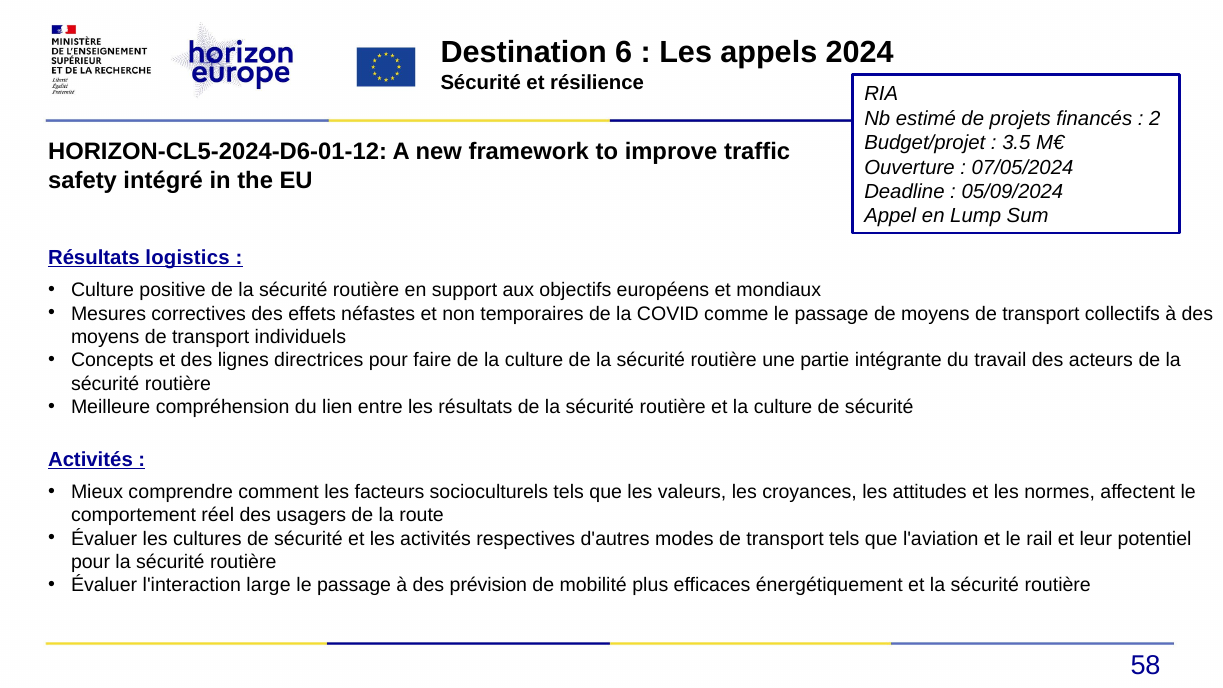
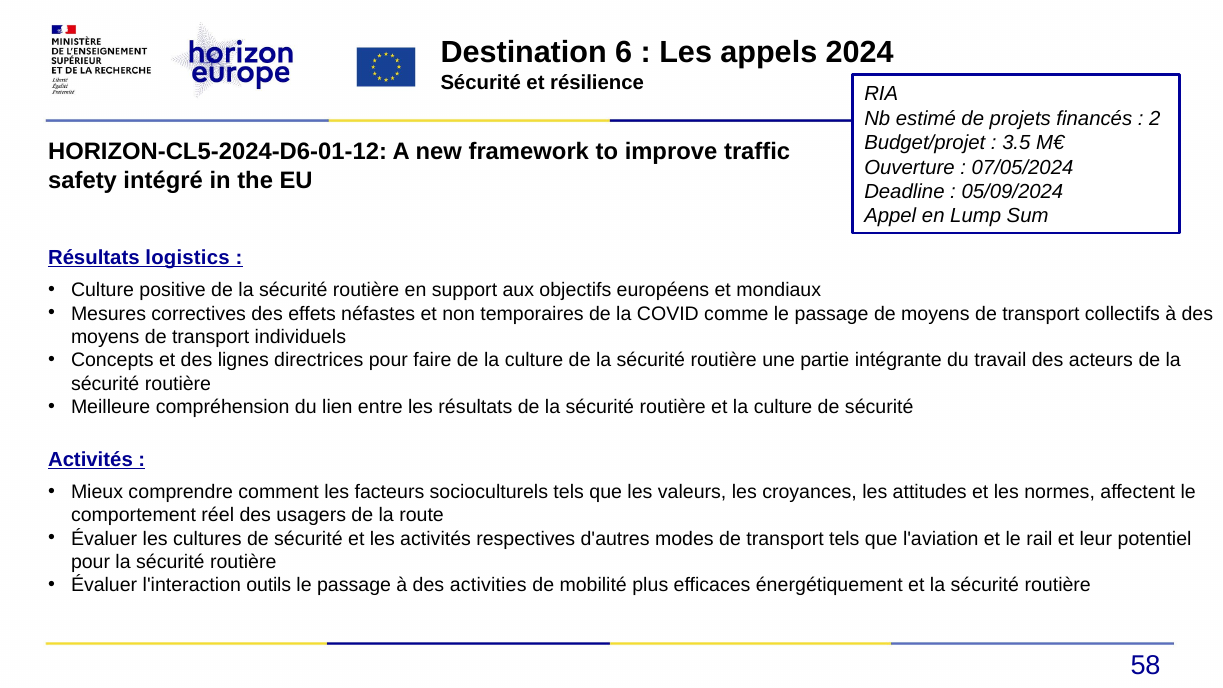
large: large -> outils (269, 585)
prévision: prévision -> activities (488, 585)
